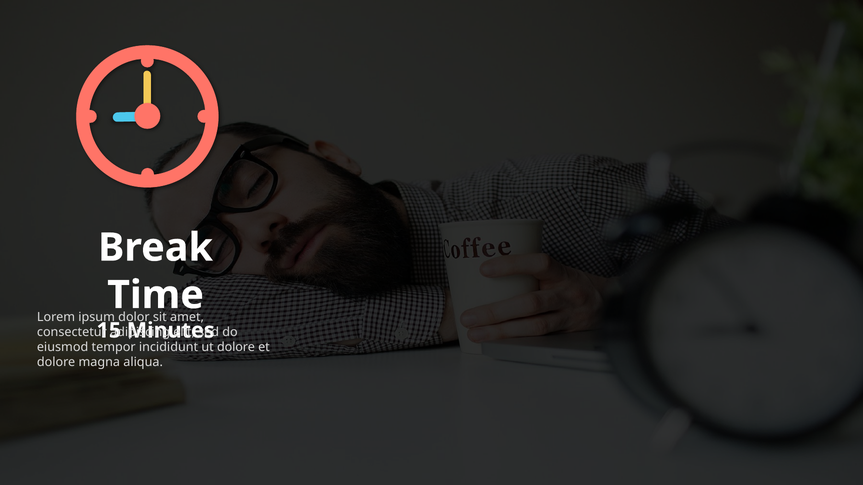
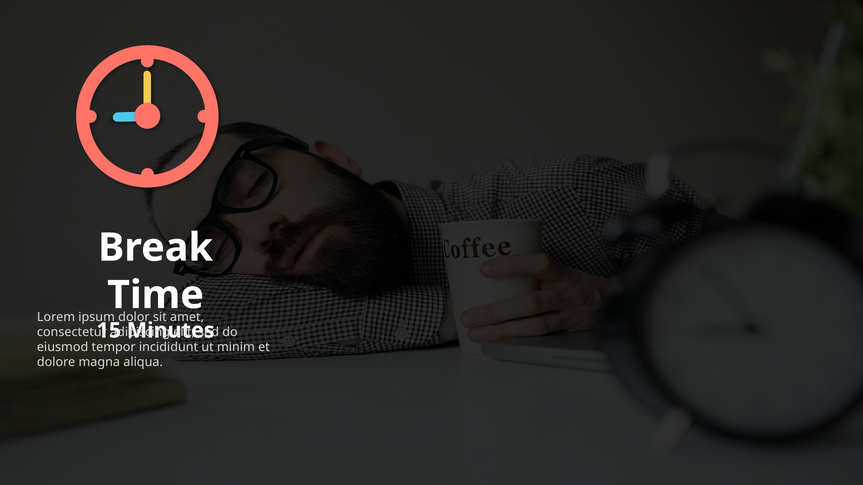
dolore: dolore -> minim (236, 348)
